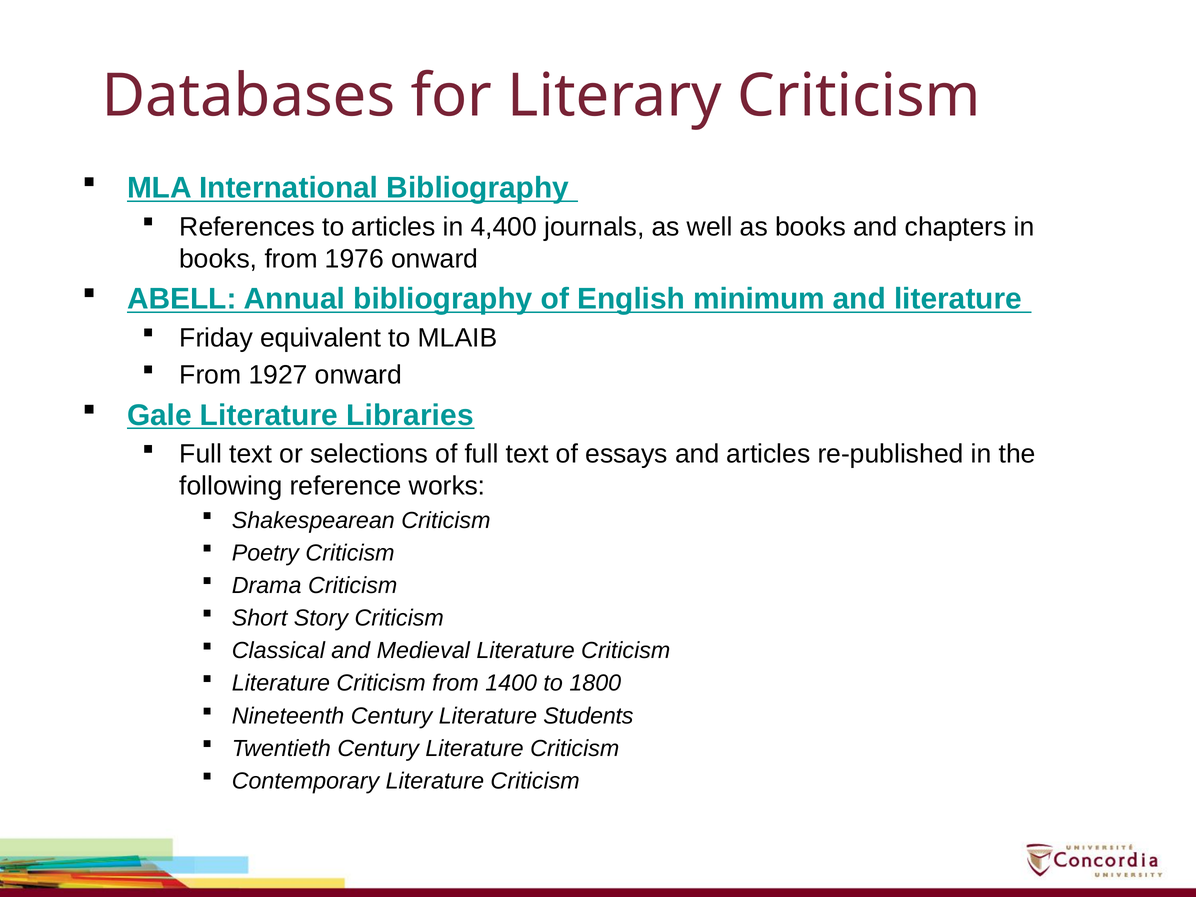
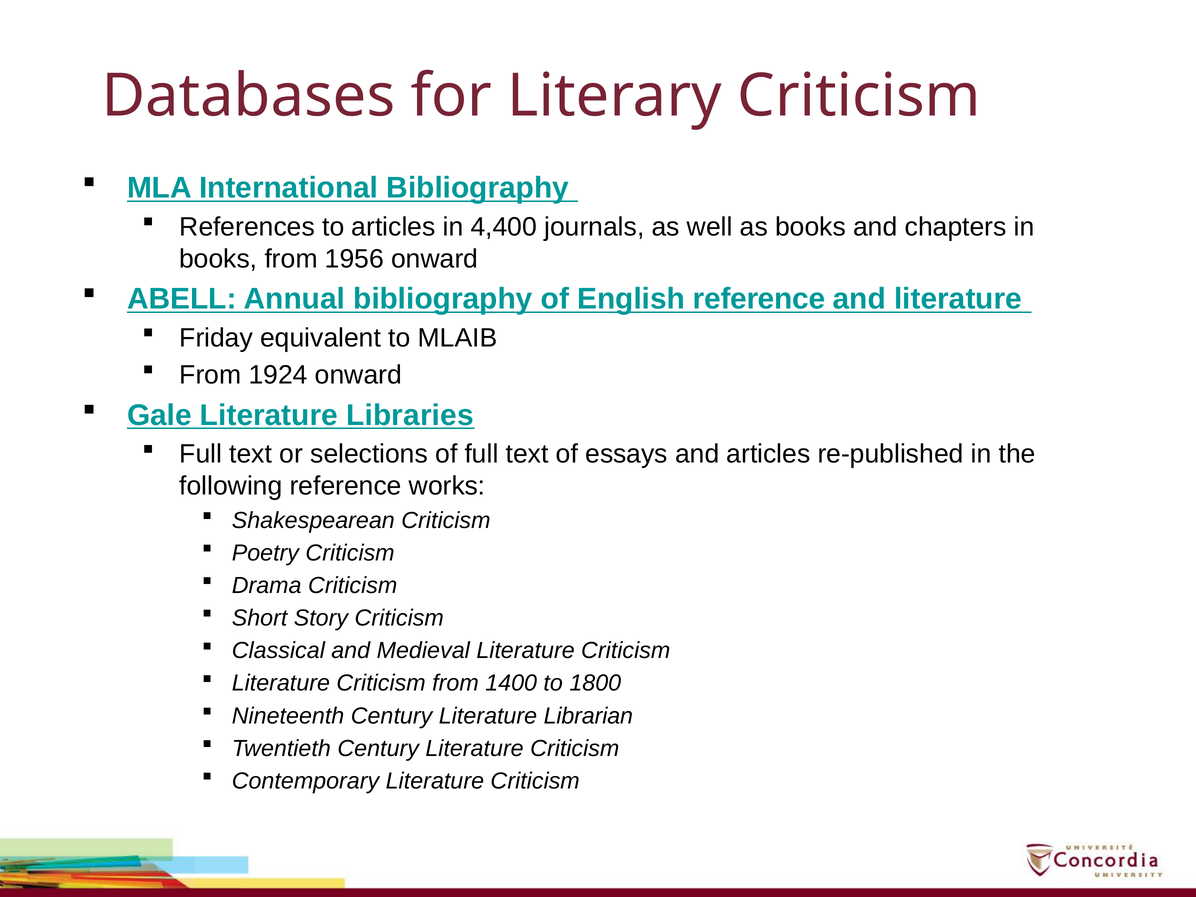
1976: 1976 -> 1956 (354, 259)
English minimum: minimum -> reference (759, 299)
1927: 1927 -> 1924 (278, 375)
Students: Students -> Librarian (588, 716)
